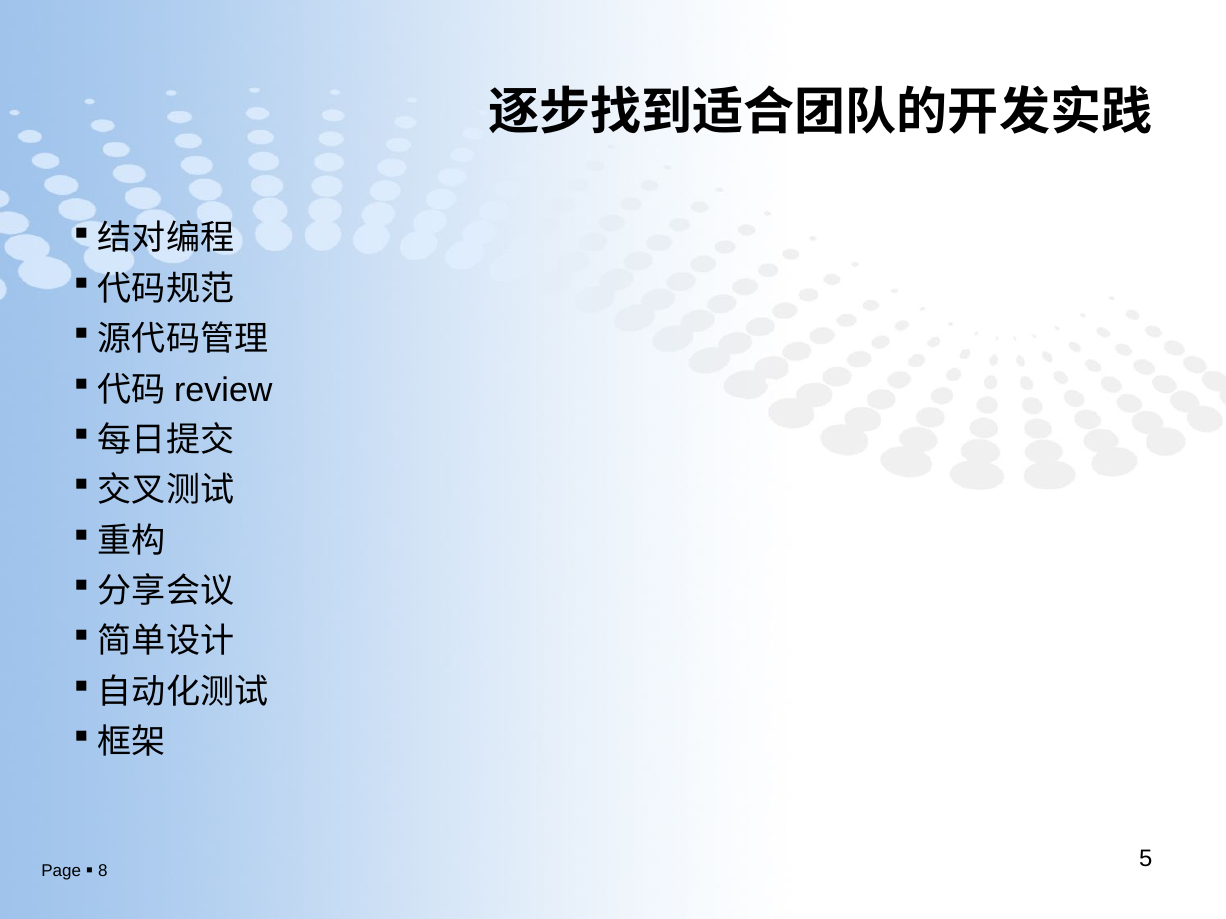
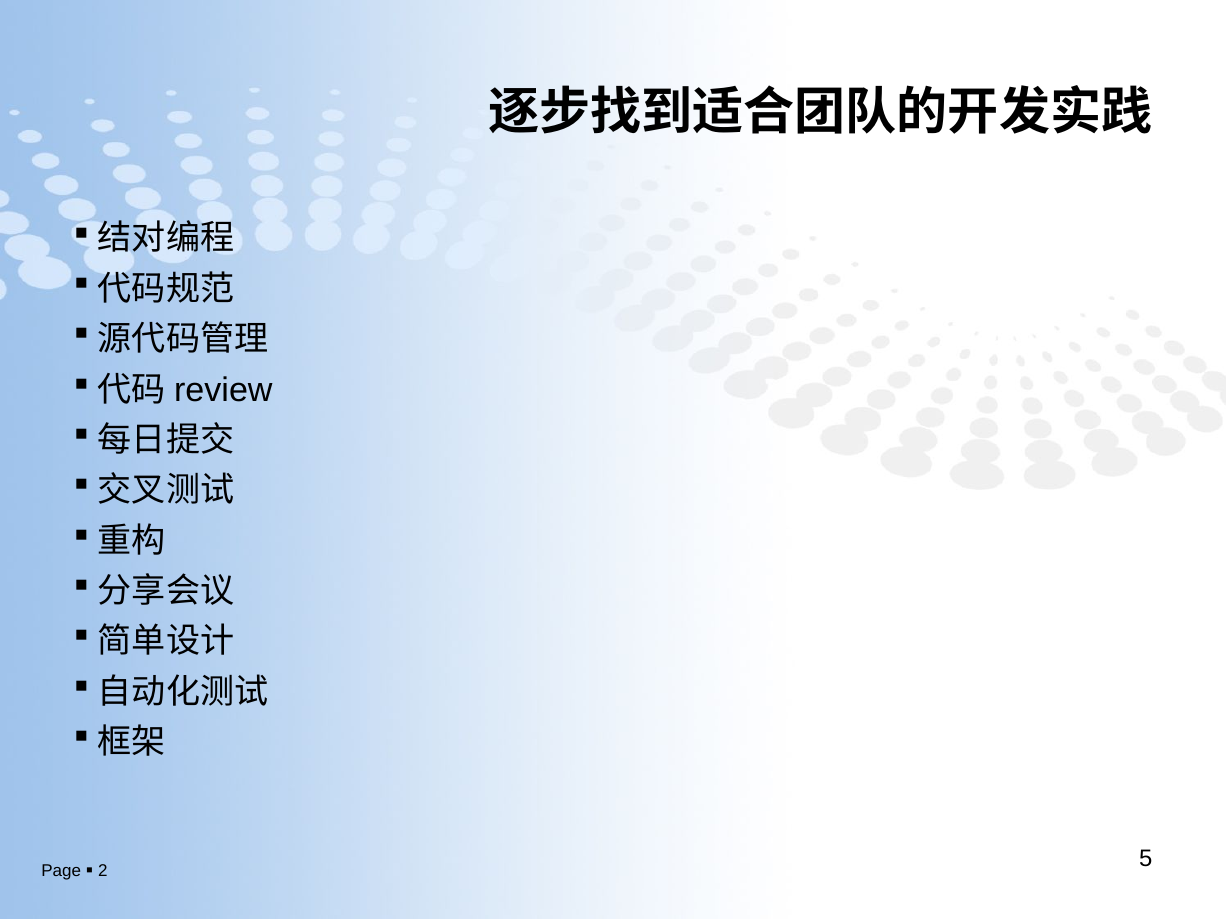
8: 8 -> 2 (103, 871)
